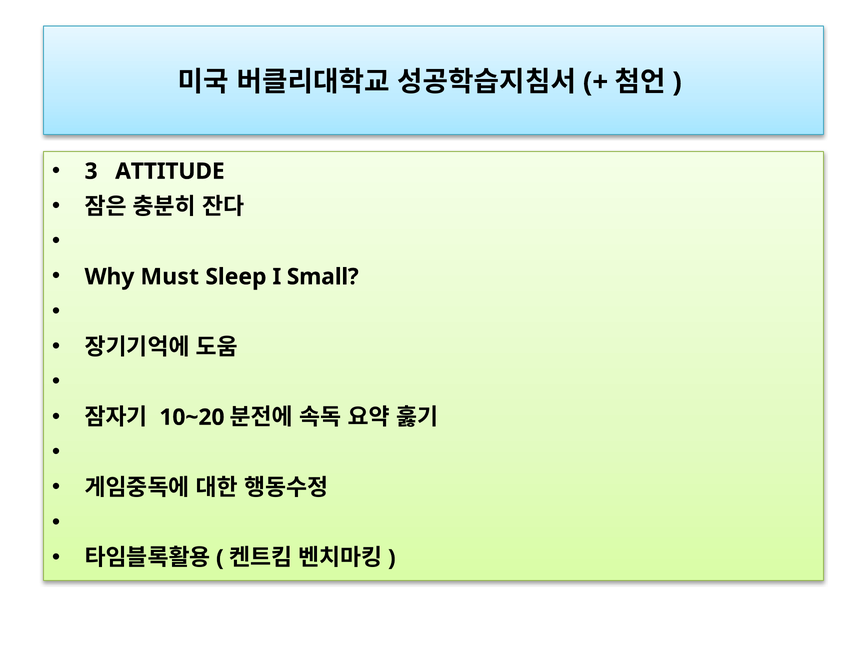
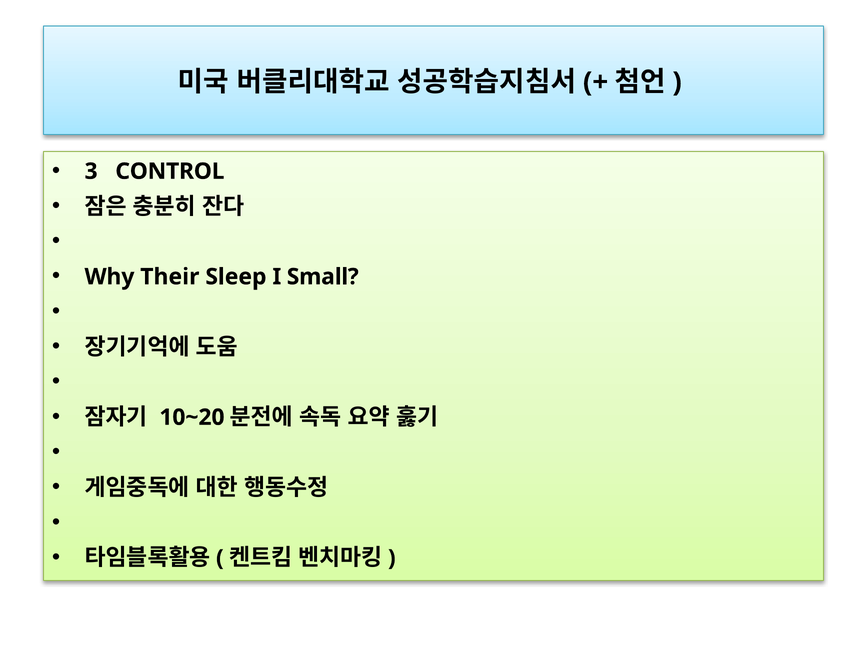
ATTITUDE: ATTITUDE -> CONTROL (170, 171)
Must: Must -> Their (170, 277)
